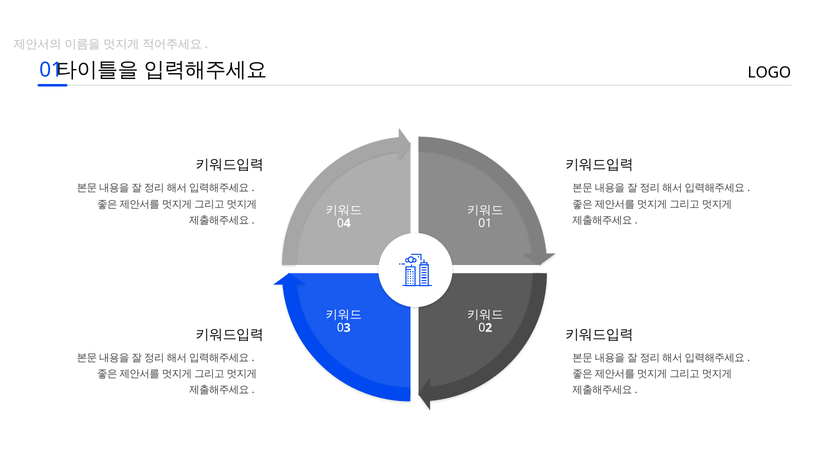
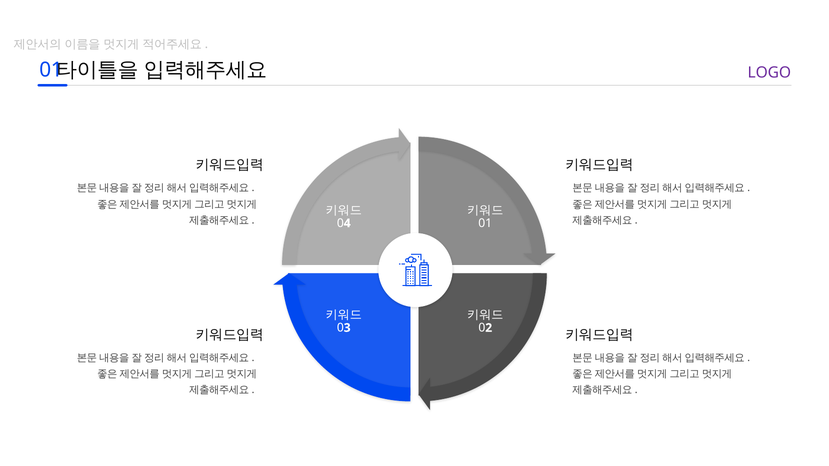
LOGO colour: black -> purple (769, 73)
